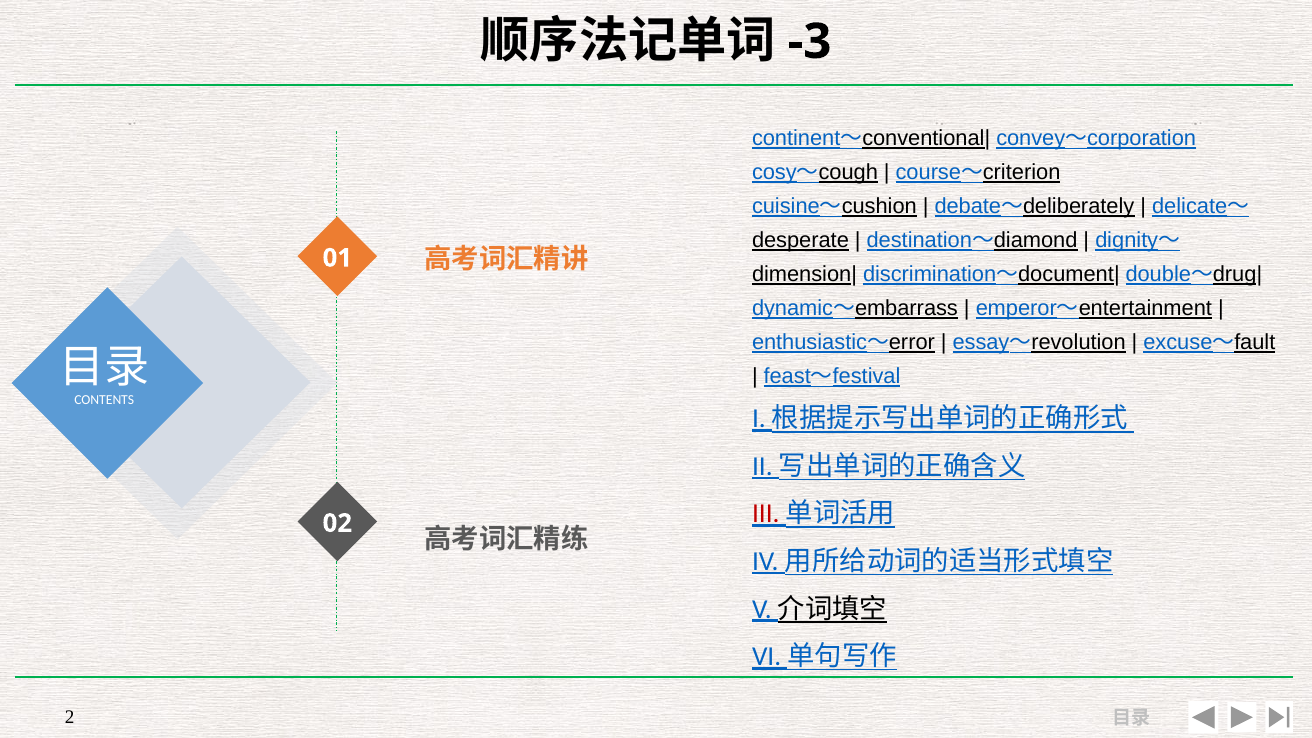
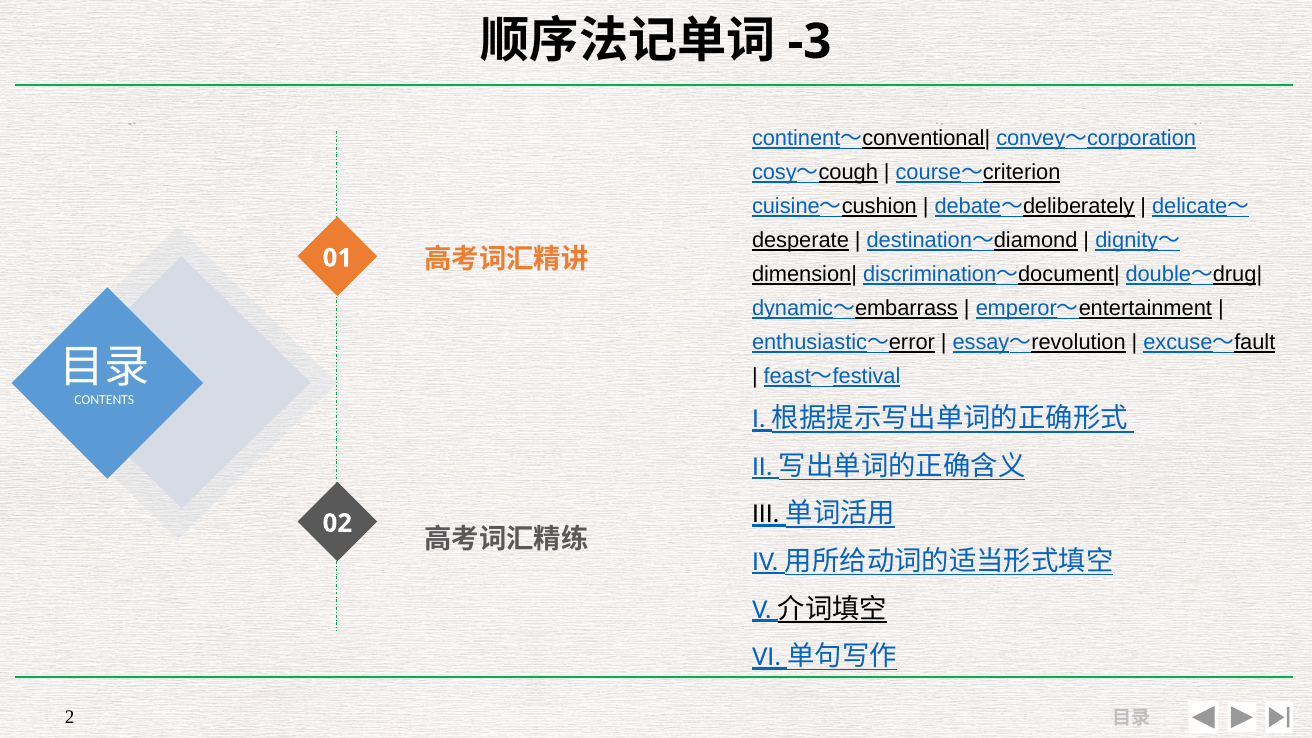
III colour: red -> black (766, 514)
